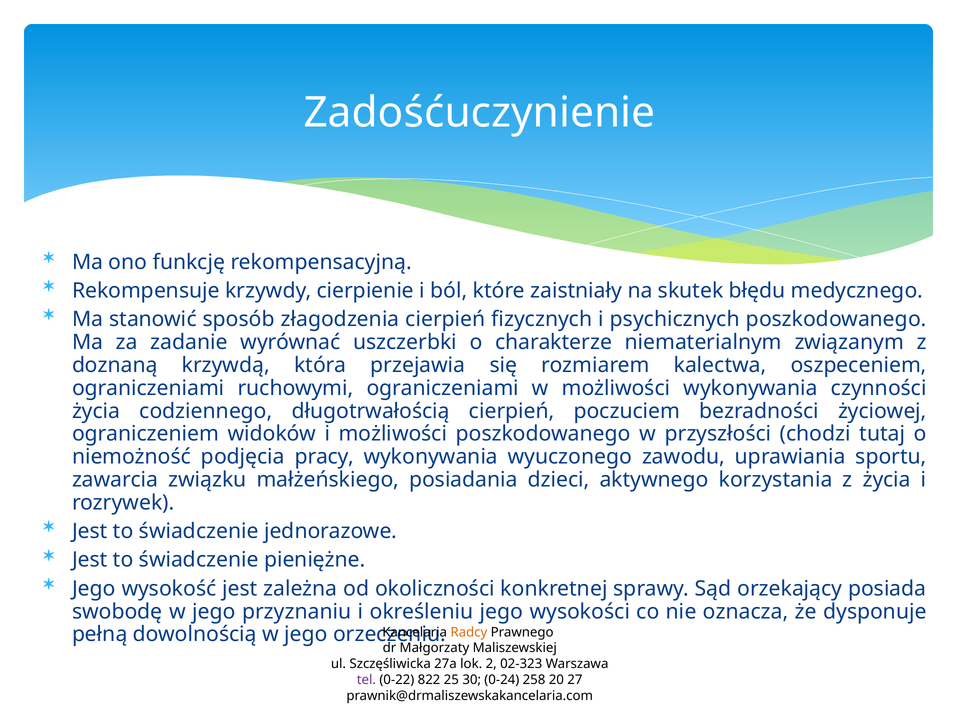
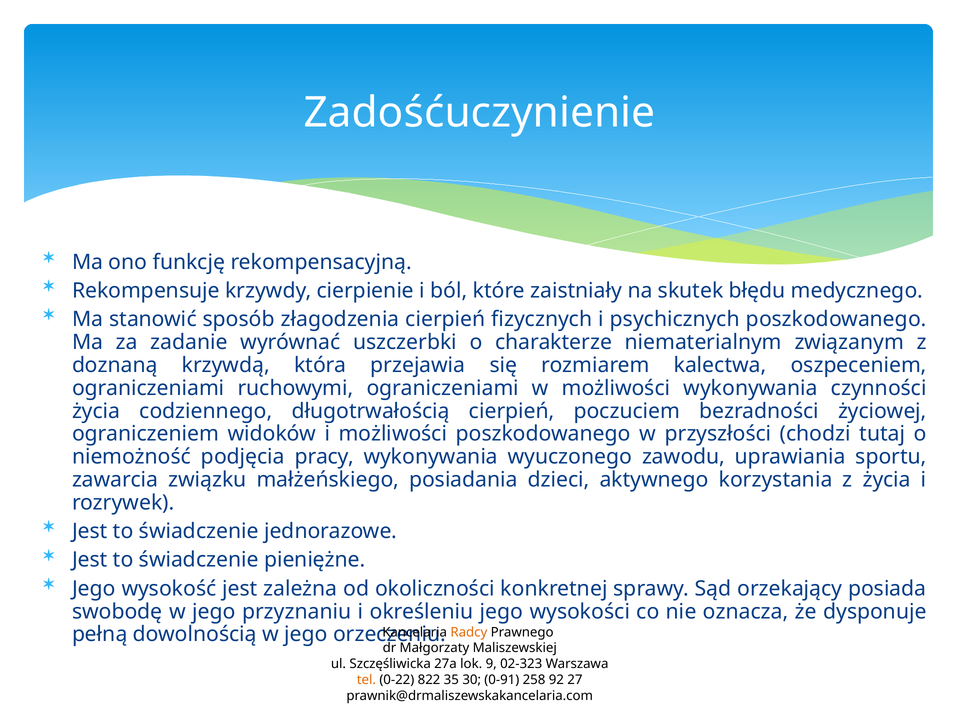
2: 2 -> 9 (491, 664)
tel colour: purple -> orange (366, 680)
25: 25 -> 35 (451, 680)
0-24: 0-24 -> 0-91 (502, 680)
20: 20 -> 92 (556, 680)
